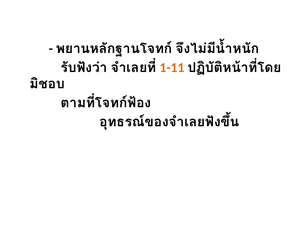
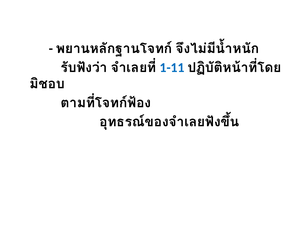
1-11 colour: orange -> blue (172, 68)
